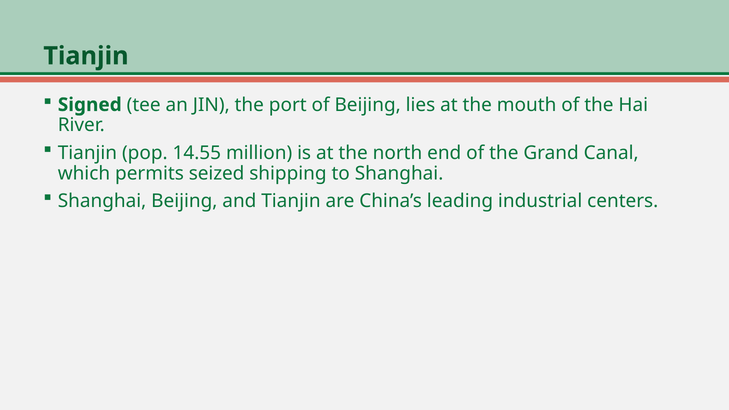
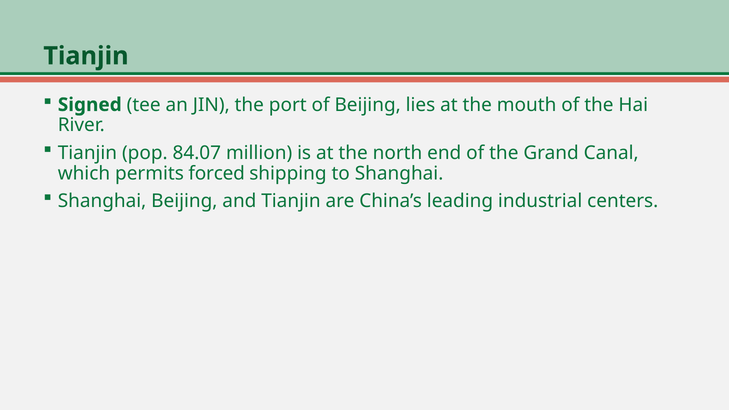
14.55: 14.55 -> 84.07 (197, 153)
seized: seized -> forced (217, 173)
